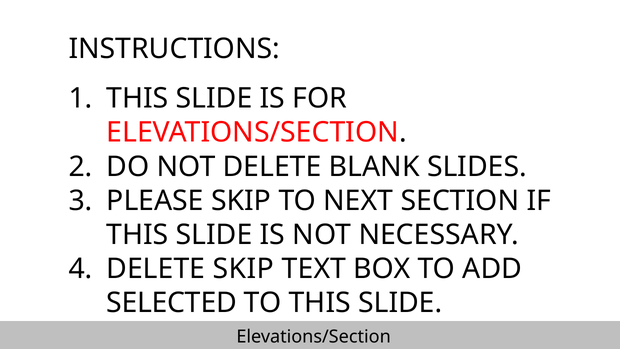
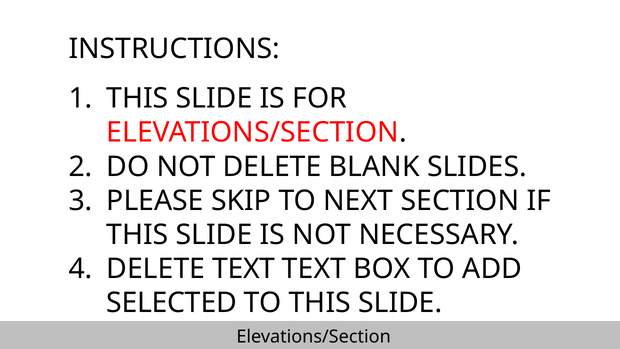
DELETE SKIP: SKIP -> TEXT (244, 269)
